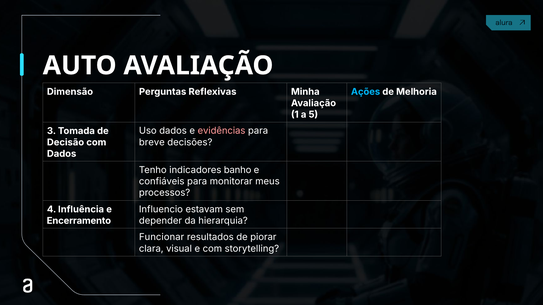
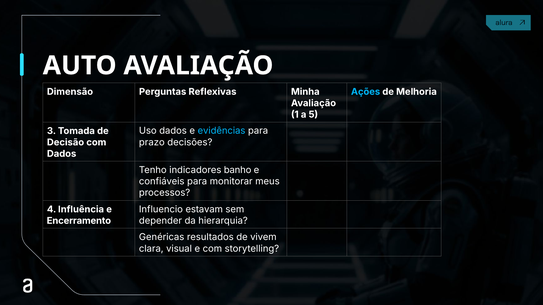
evidências colour: pink -> light blue (221, 131)
breve: breve -> prazo (152, 142)
Funcionar: Funcionar -> Genéricas (162, 238)
piorar: piorar -> vivem (263, 238)
